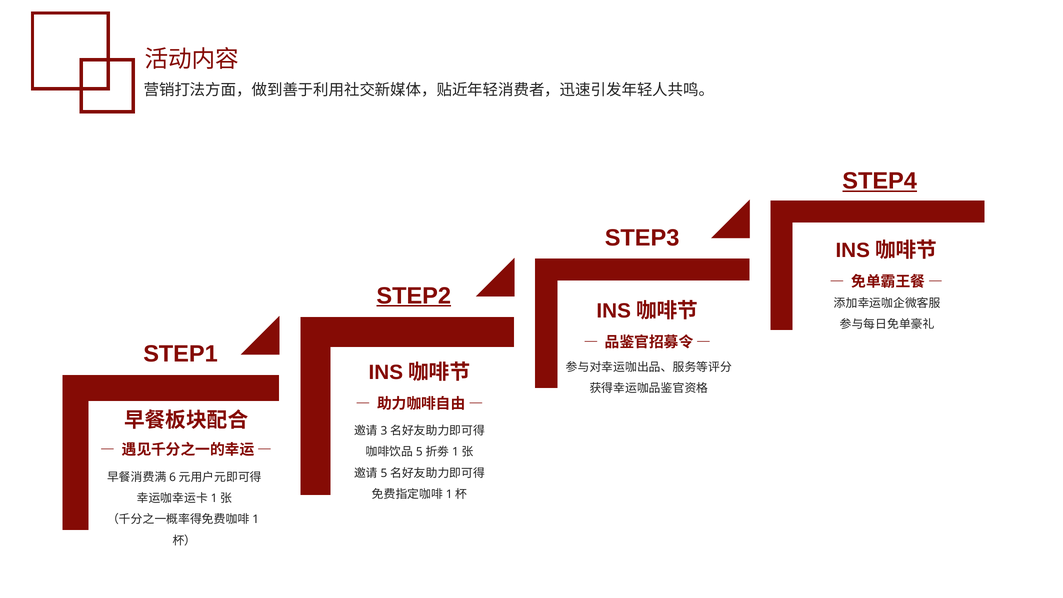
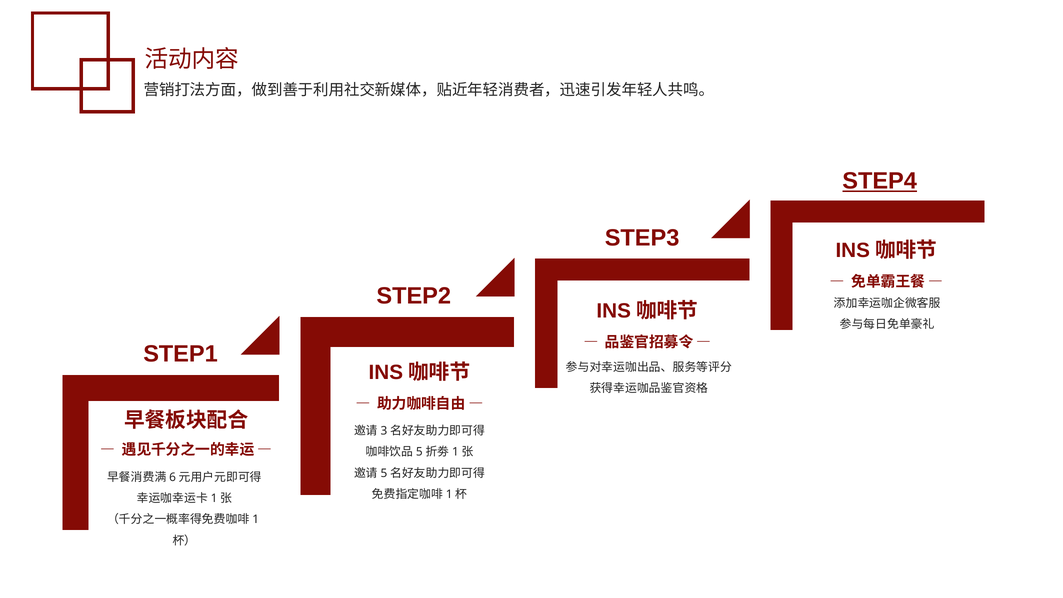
STEP2 underline: present -> none (414, 296)
